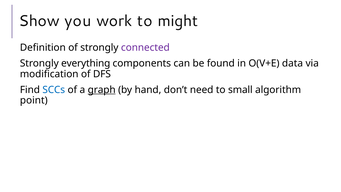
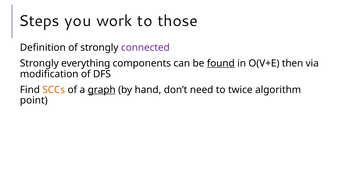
Show: Show -> Steps (39, 21)
might: might -> those (178, 21)
found underline: none -> present (221, 63)
data: data -> then (293, 63)
SCCs colour: blue -> orange (54, 90)
small: small -> twice (240, 90)
